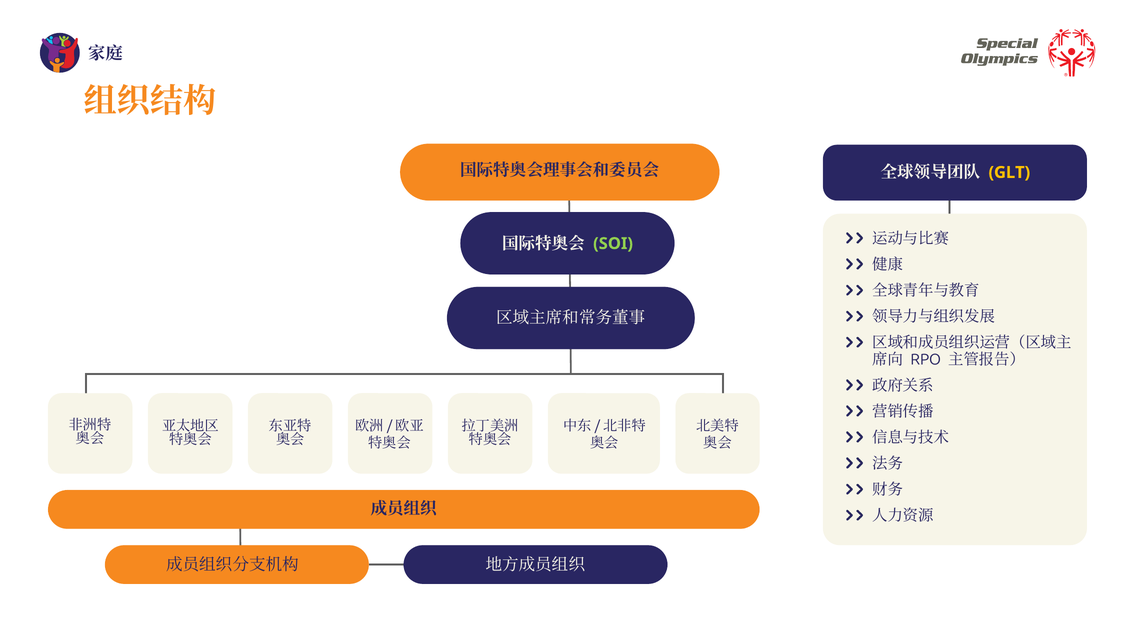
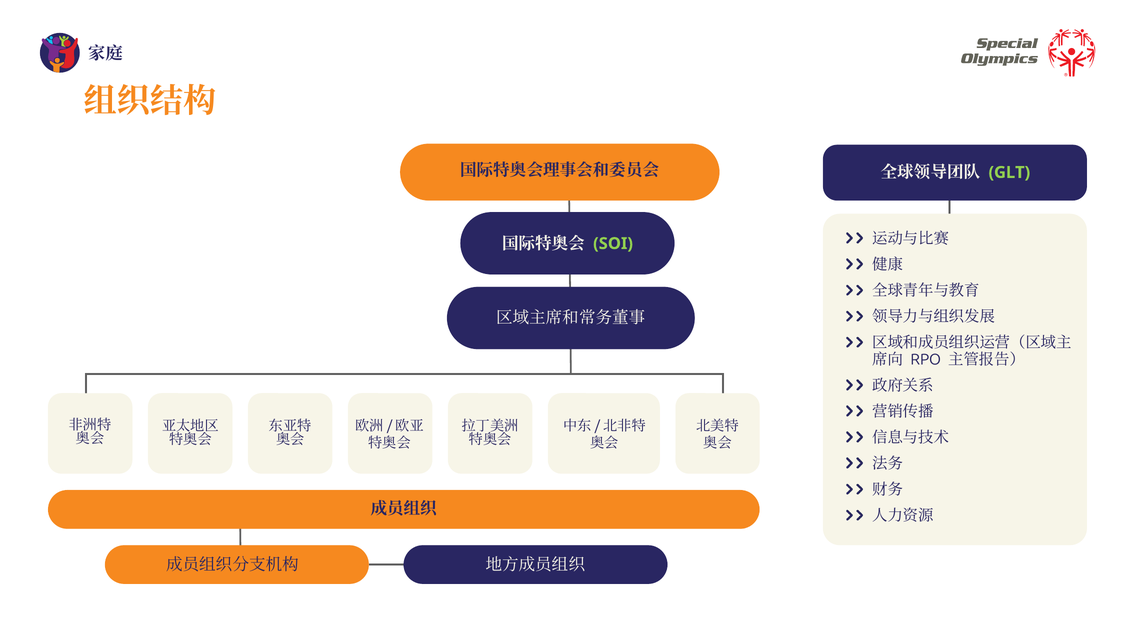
GLT colour: yellow -> light green (1009, 173)
